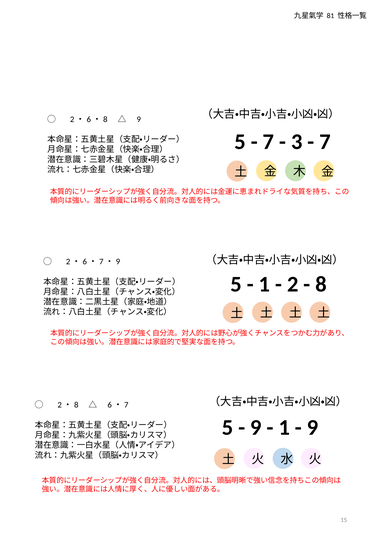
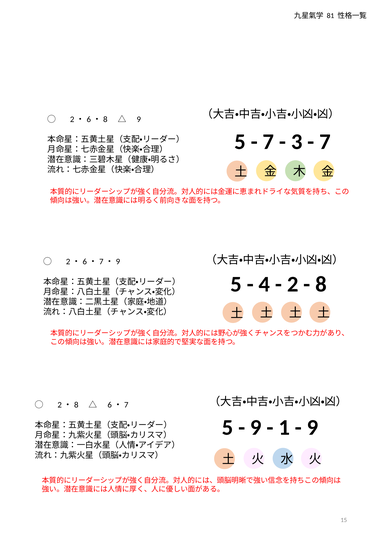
1: 1 -> 4 (264, 285)
